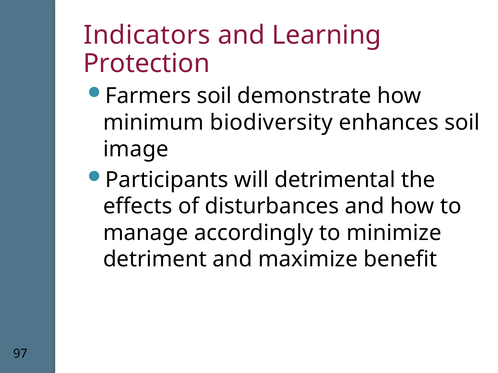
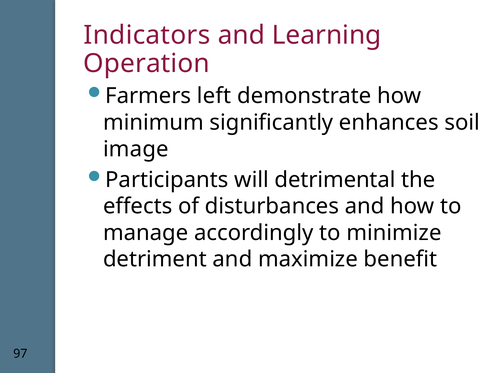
Protection: Protection -> Operation (146, 64)
Farmers soil: soil -> left (214, 96)
biodiversity: biodiversity -> significantly (271, 123)
